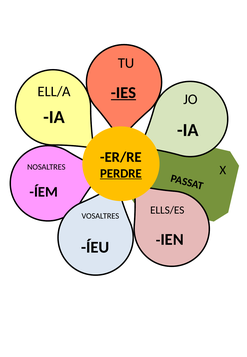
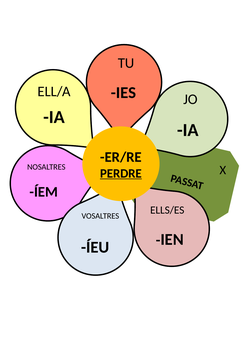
IES underline: present -> none (124, 93)
